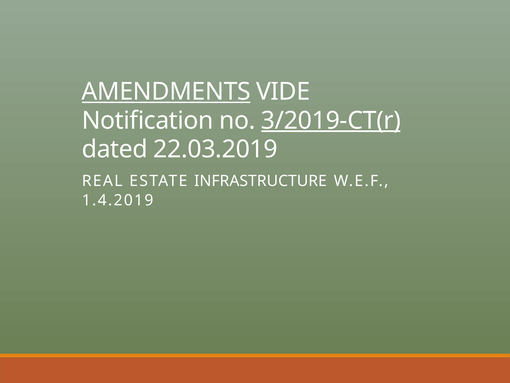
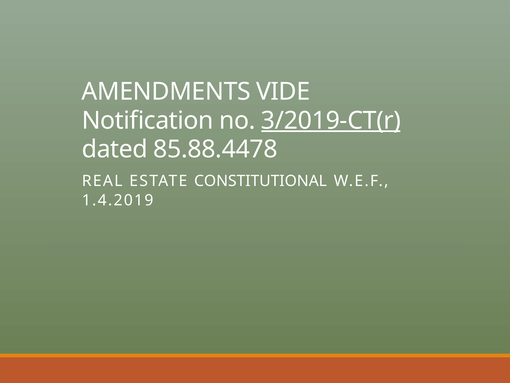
AMENDMENTS underline: present -> none (166, 92)
22.03.2019: 22.03.2019 -> 85.88.4478 (215, 149)
INFRASTRUCTURE: INFRASTRUCTURE -> CONSTITUTIONAL (261, 181)
